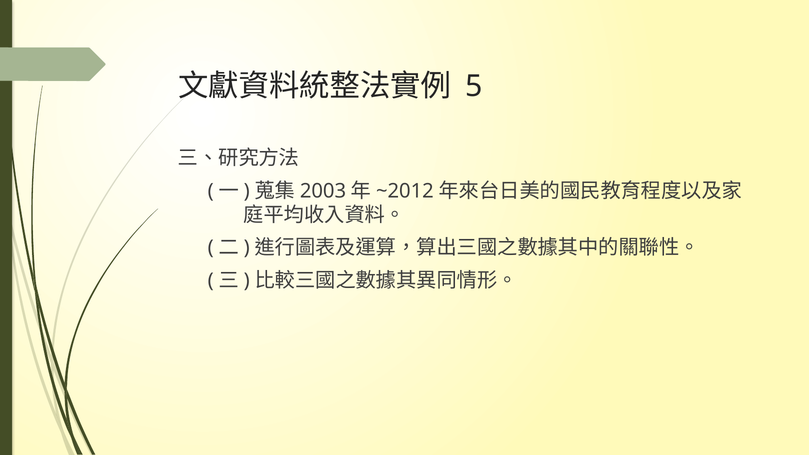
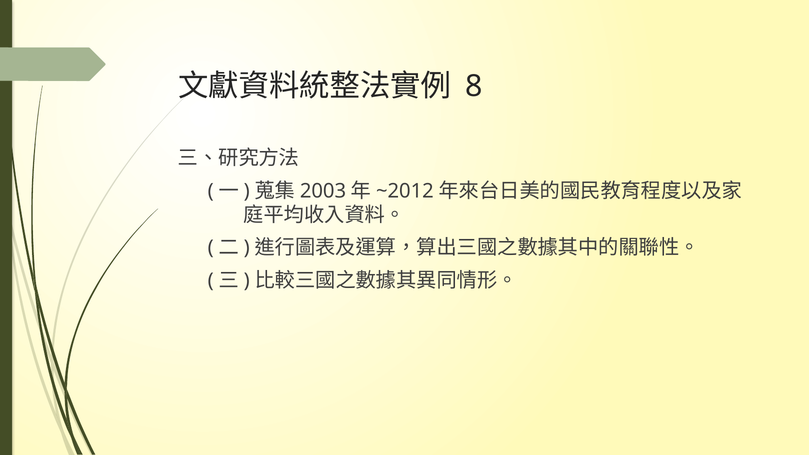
5: 5 -> 8 (474, 86)
